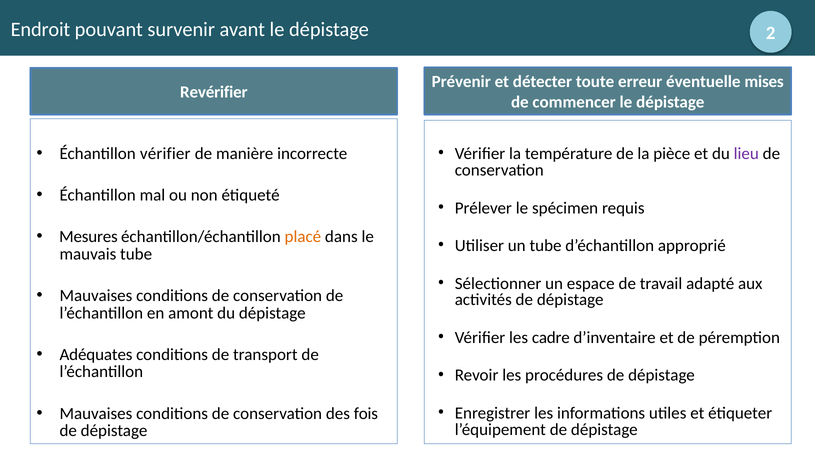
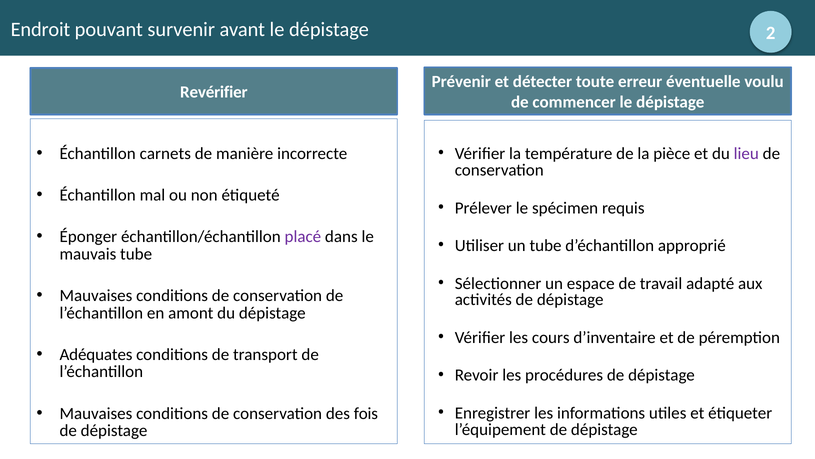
mises: mises -> voulu (764, 82)
Échantillon vérifier: vérifier -> carnets (165, 154)
Mesures: Mesures -> Éponger (88, 236)
placé colour: orange -> purple (303, 236)
cadre: cadre -> cours (551, 337)
